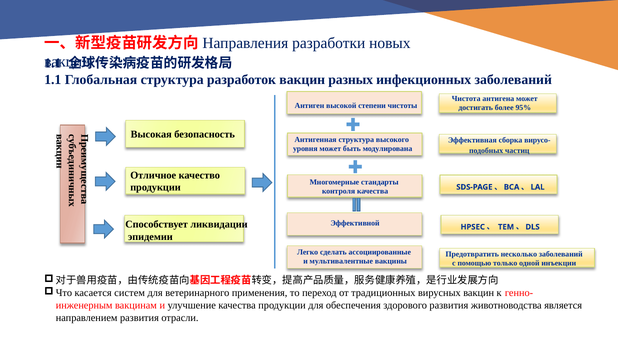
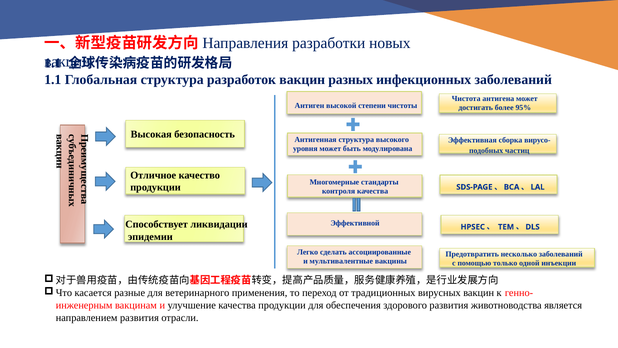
систем: систем -> разные (130, 293)
